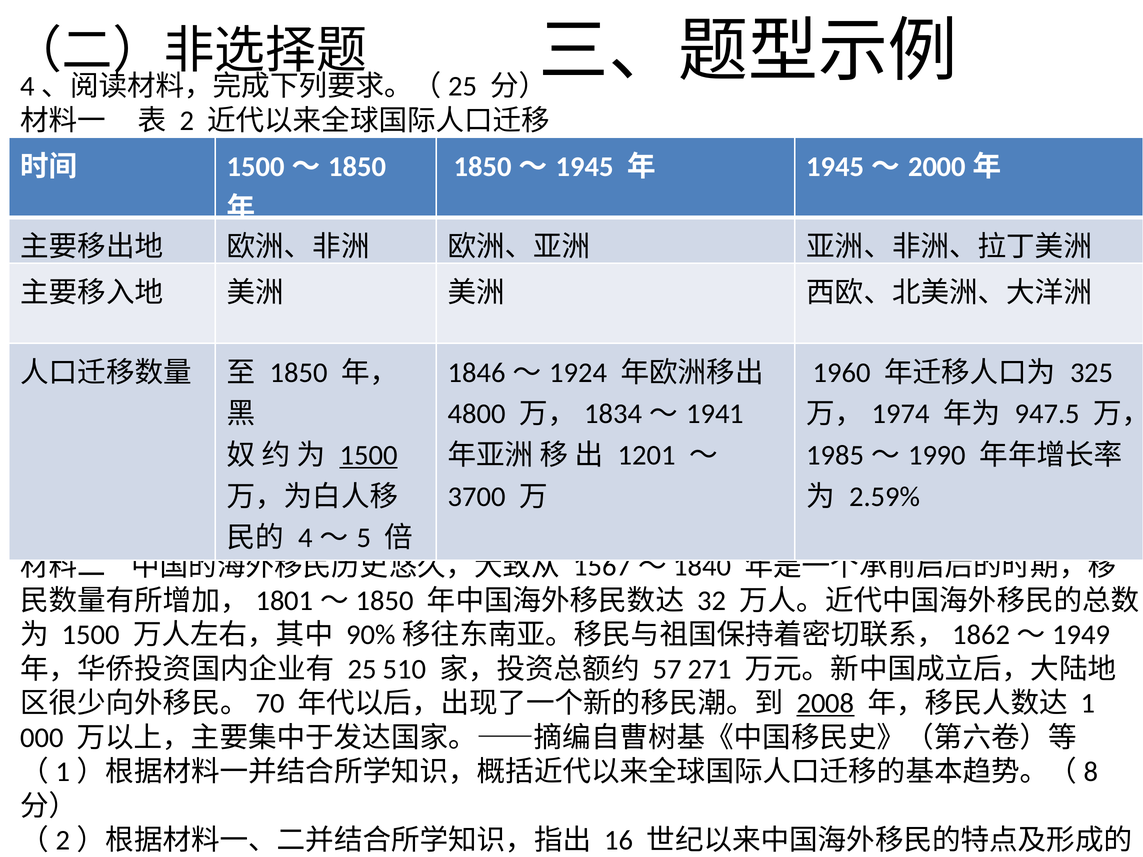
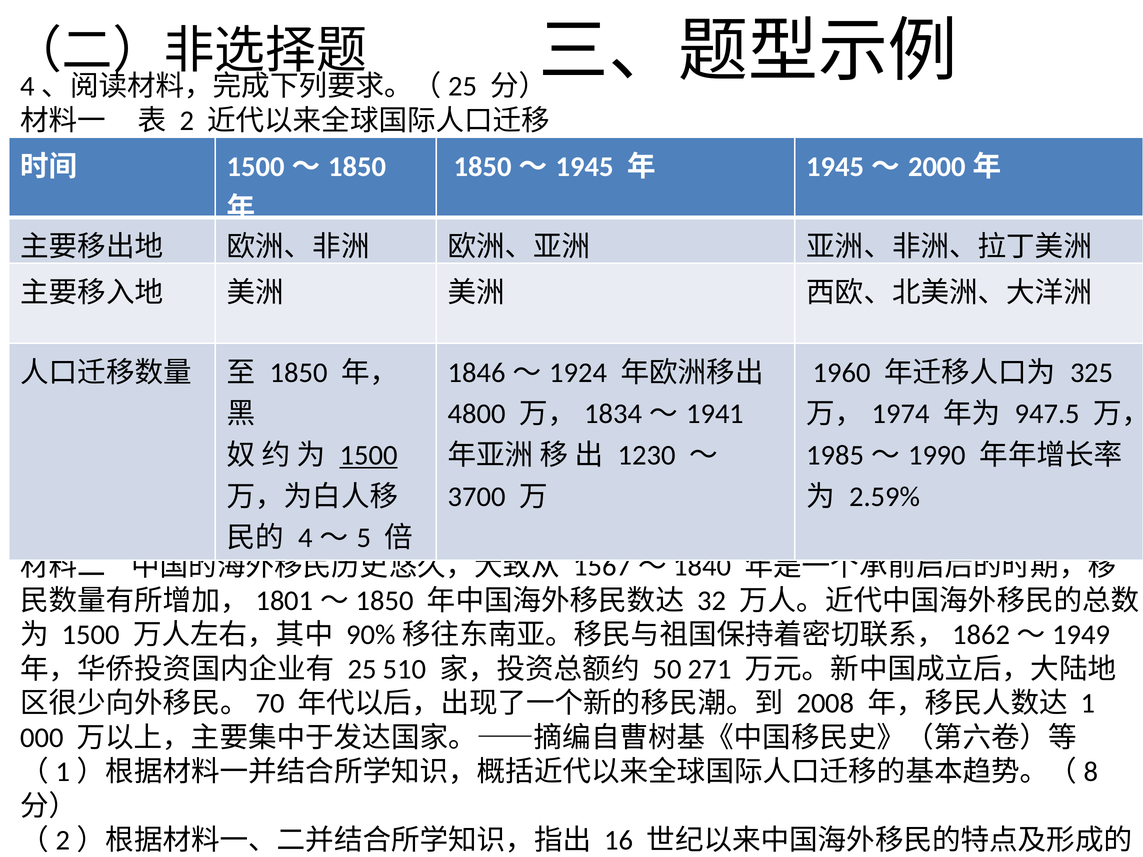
1201: 1201 -> 1230 (647, 456)
57: 57 -> 50 (667, 669)
2008 underline: present -> none (825, 704)
